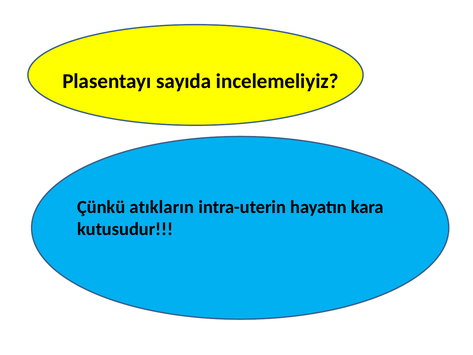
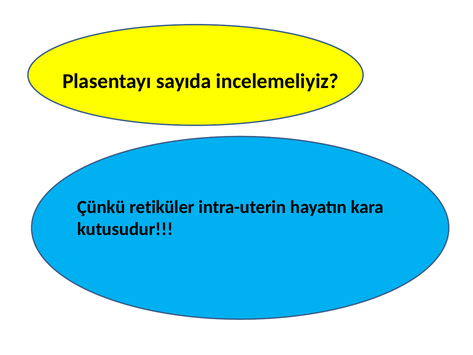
atıkların: atıkların -> retiküler (162, 207)
